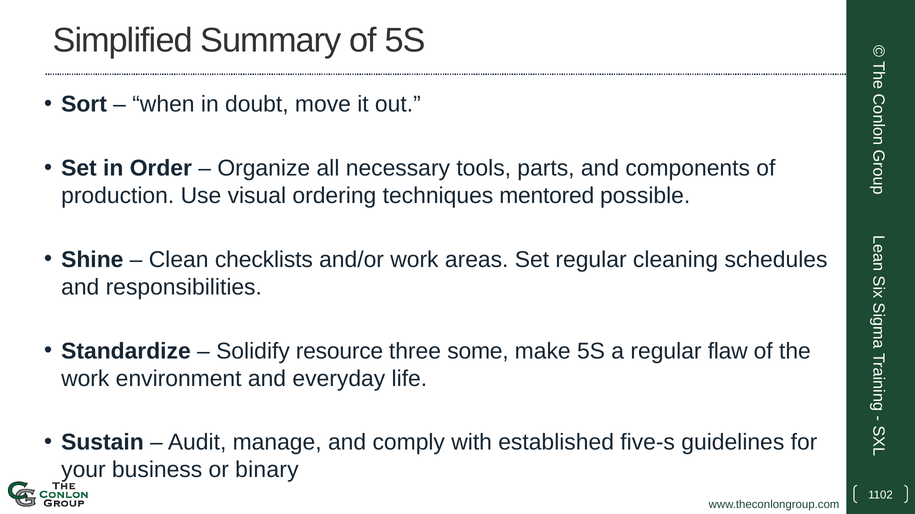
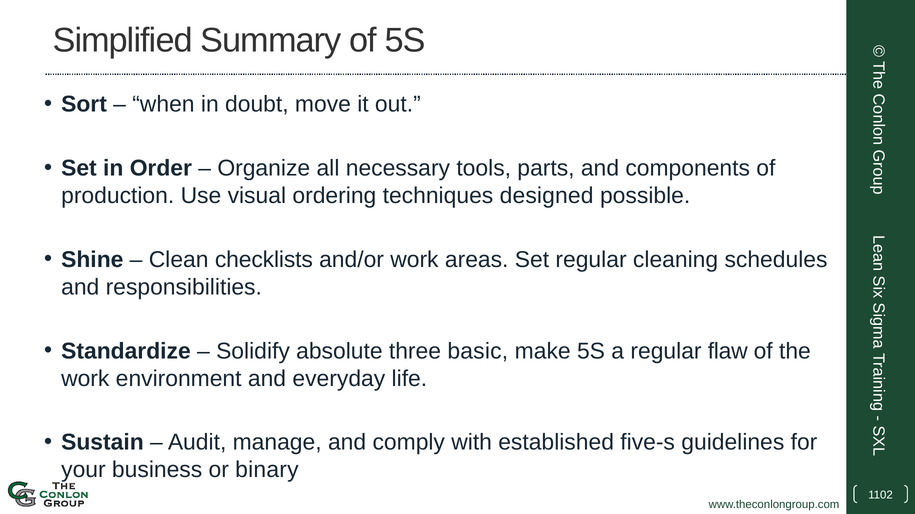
mentored: mentored -> designed (547, 196)
resource: resource -> absolute (339, 352)
some: some -> basic (478, 352)
